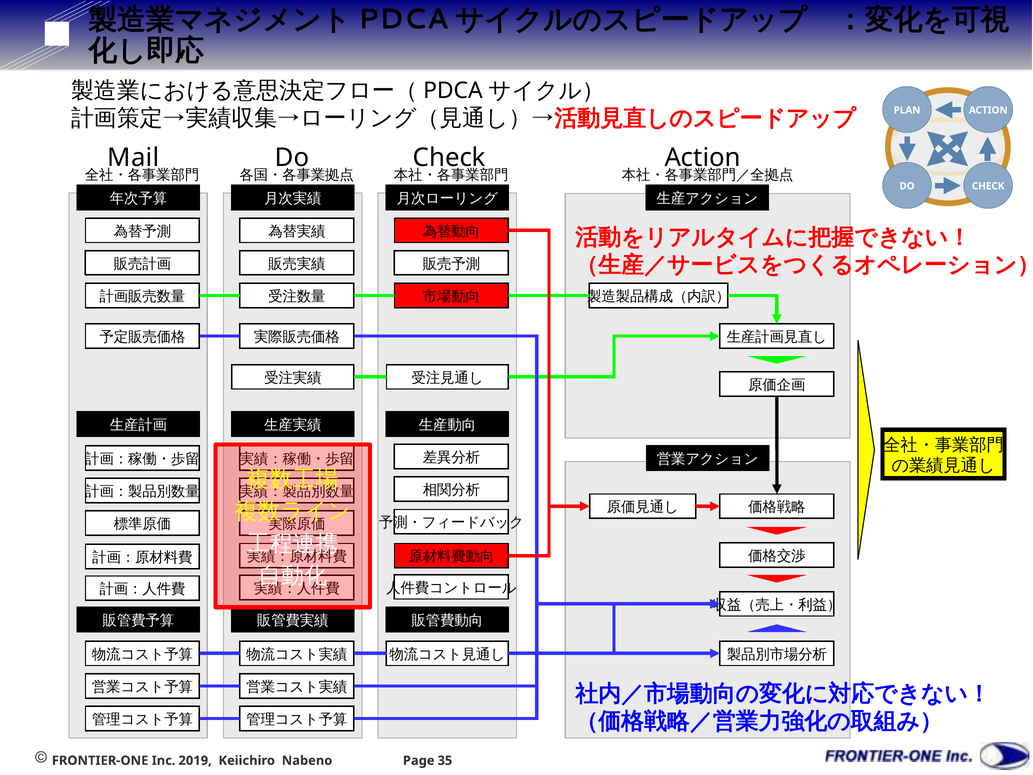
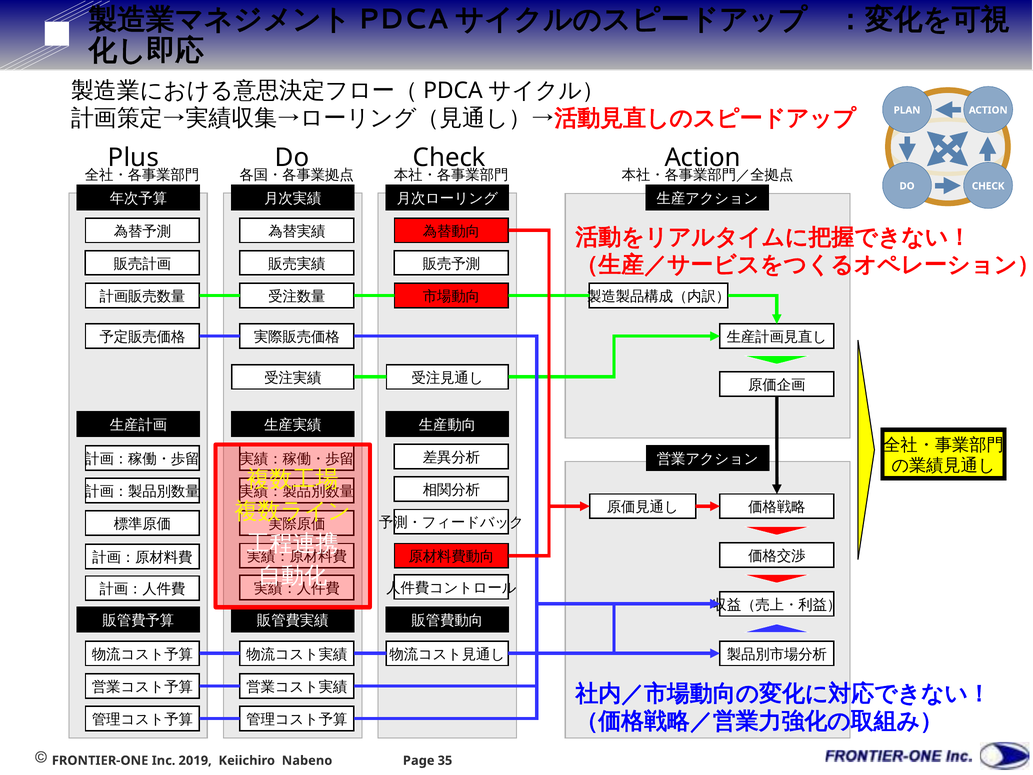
Mail: Mail -> Plus (133, 158)
